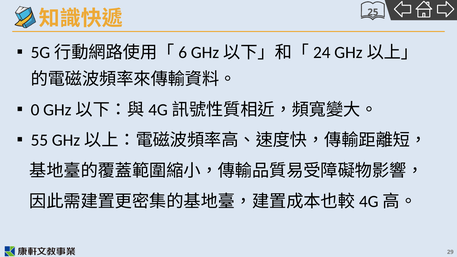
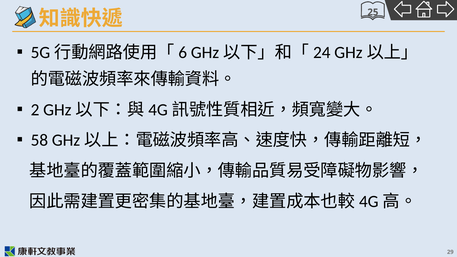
0: 0 -> 2 (35, 110)
55: 55 -> 58 (39, 140)
